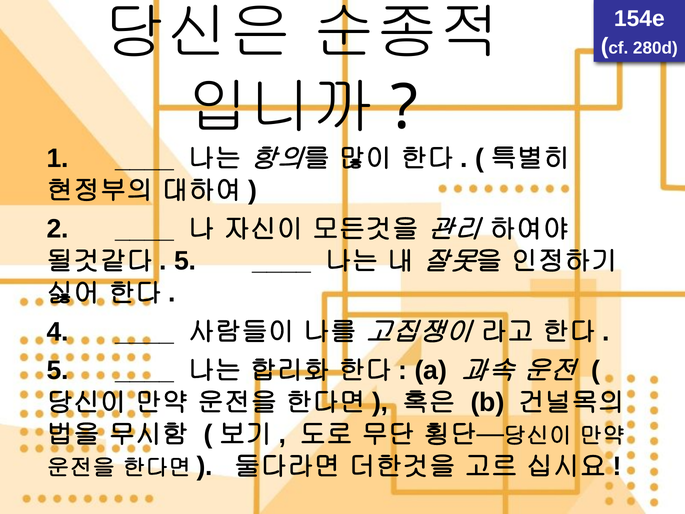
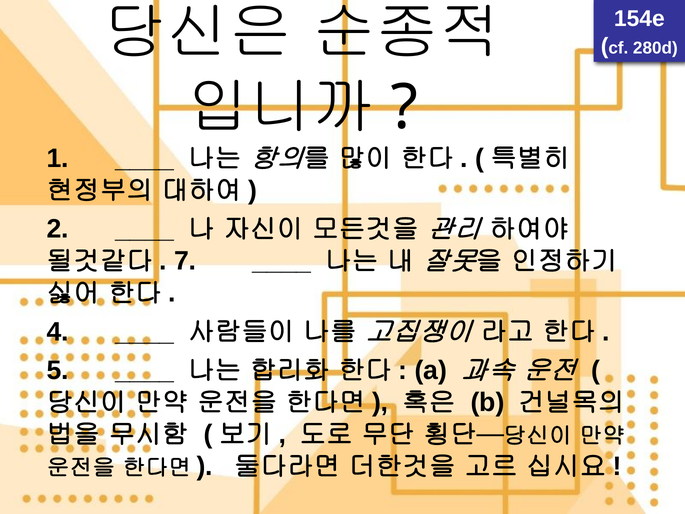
5: 5 -> 7 (185, 261)
